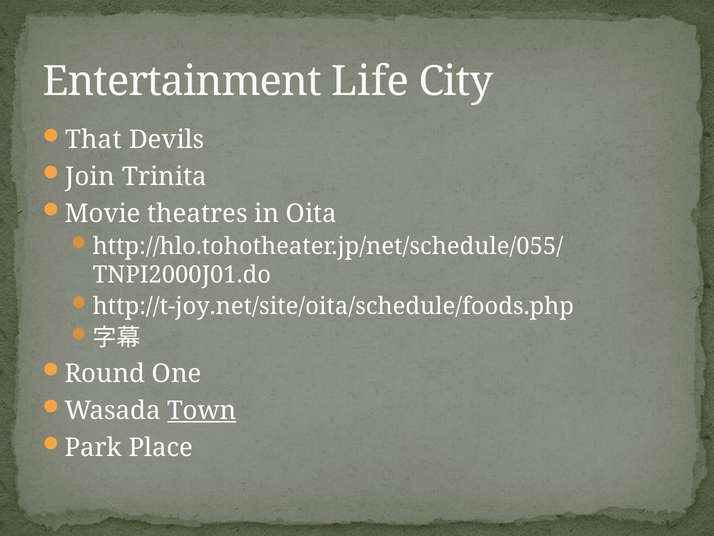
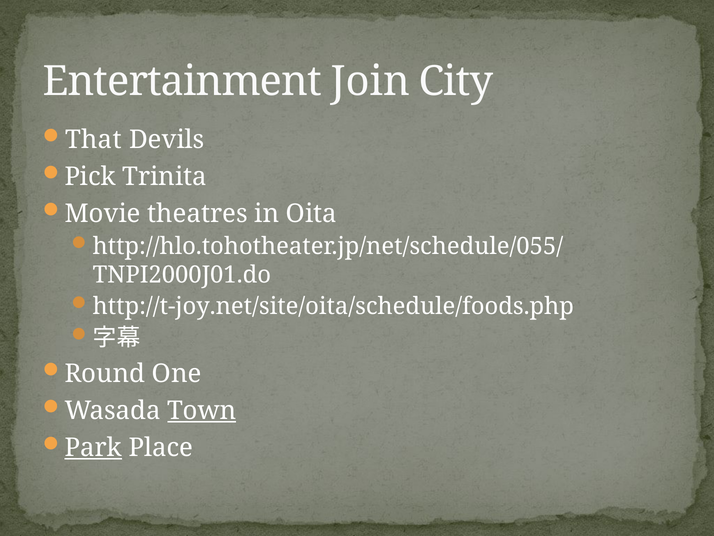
Life: Life -> Join (370, 81)
Join: Join -> Pick (90, 177)
Park underline: none -> present (93, 447)
